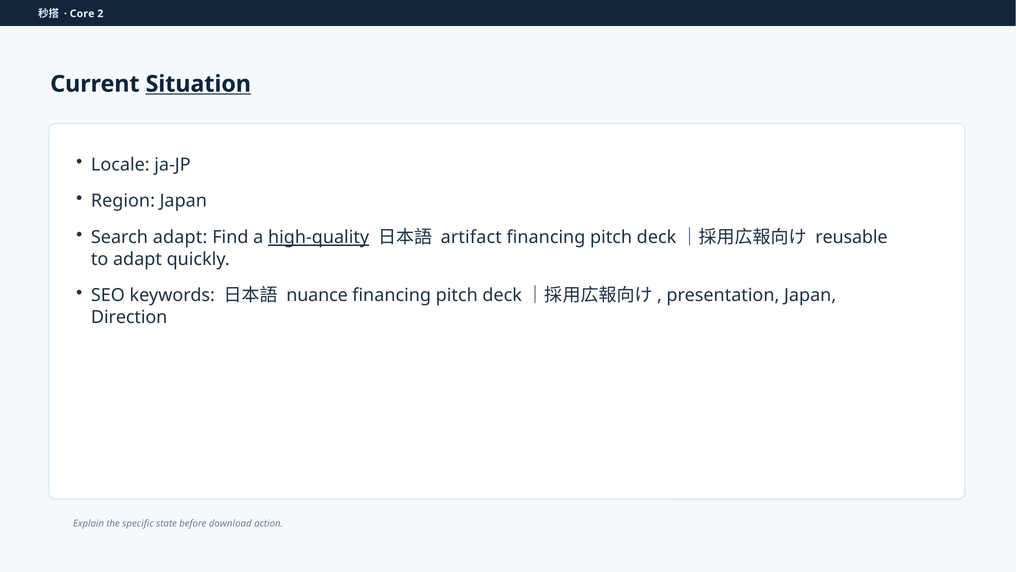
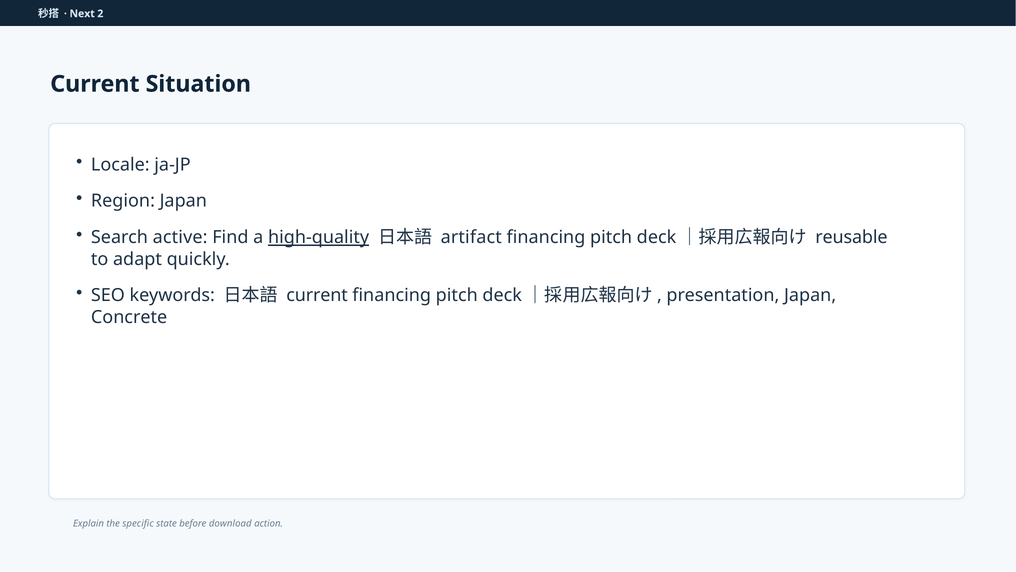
Core: Core -> Next (82, 14)
Situation underline: present -> none (198, 84)
Search adapt: adapt -> active (180, 237)
nuance: nuance -> current (317, 295)
Direction: Direction -> Concrete (129, 317)
